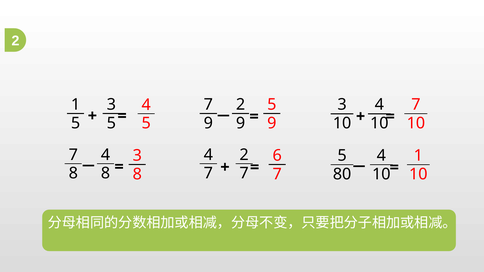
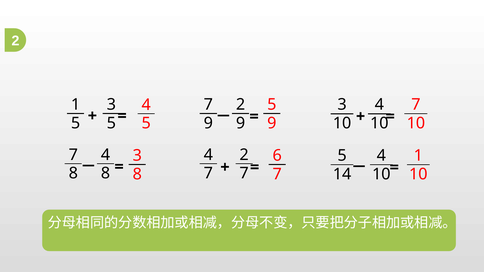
80: 80 -> 14 (342, 174)
